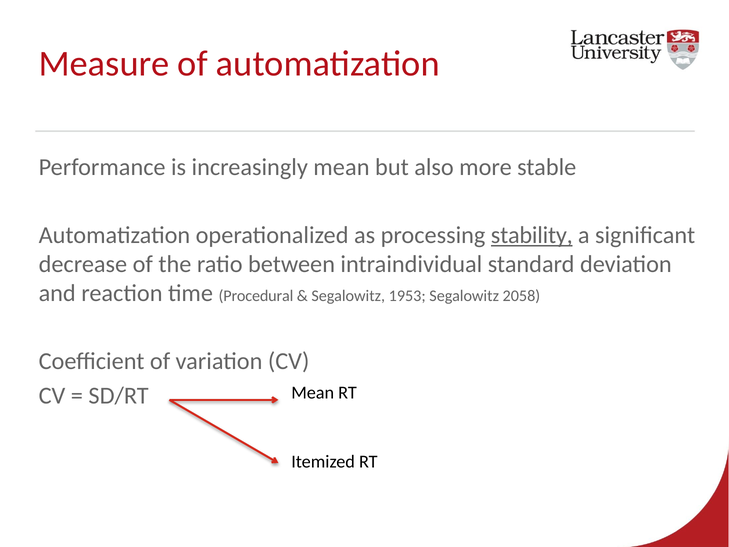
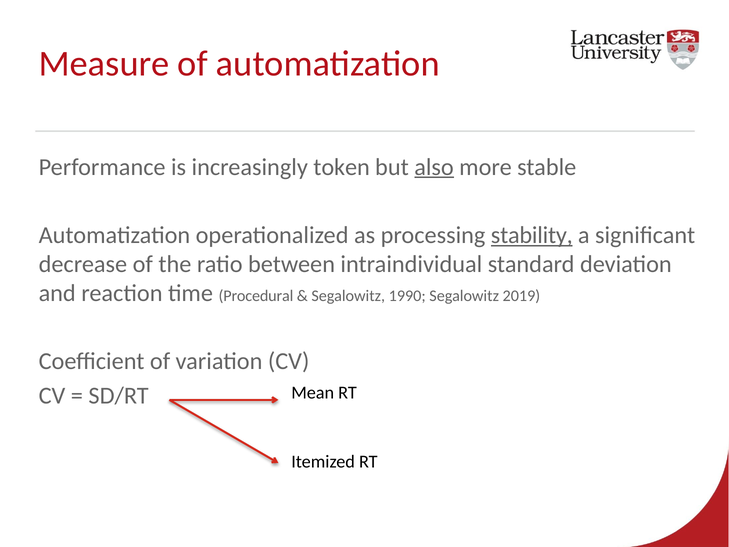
increasingly mean: mean -> token (342, 167)
also underline: none -> present (434, 167)
1953: 1953 -> 1990 (407, 296)
2058: 2058 -> 2019 (521, 296)
